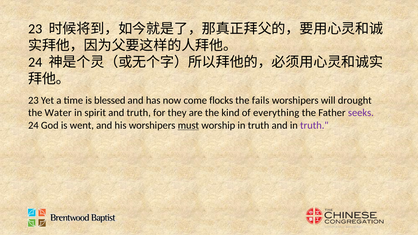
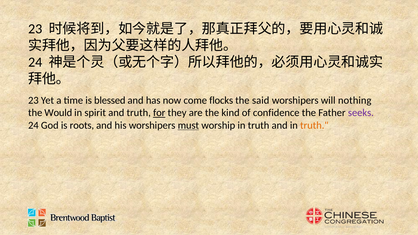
fails: fails -> said (261, 100)
drought: drought -> nothing (355, 100)
Water: Water -> Would (58, 113)
for underline: none -> present (159, 113)
everything: everything -> confidence (276, 113)
went: went -> roots (82, 125)
truth colour: purple -> orange (314, 125)
